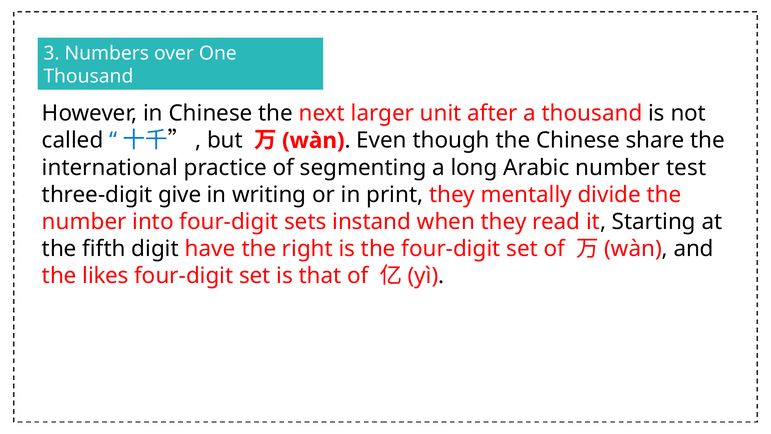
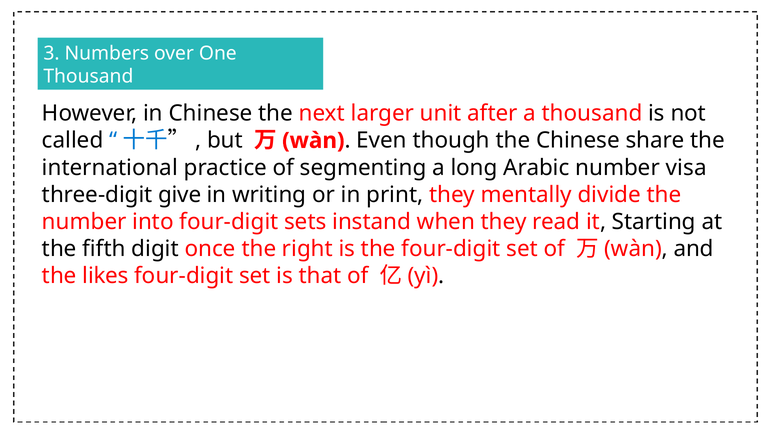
test: test -> visa (686, 167)
have: have -> once (210, 248)
